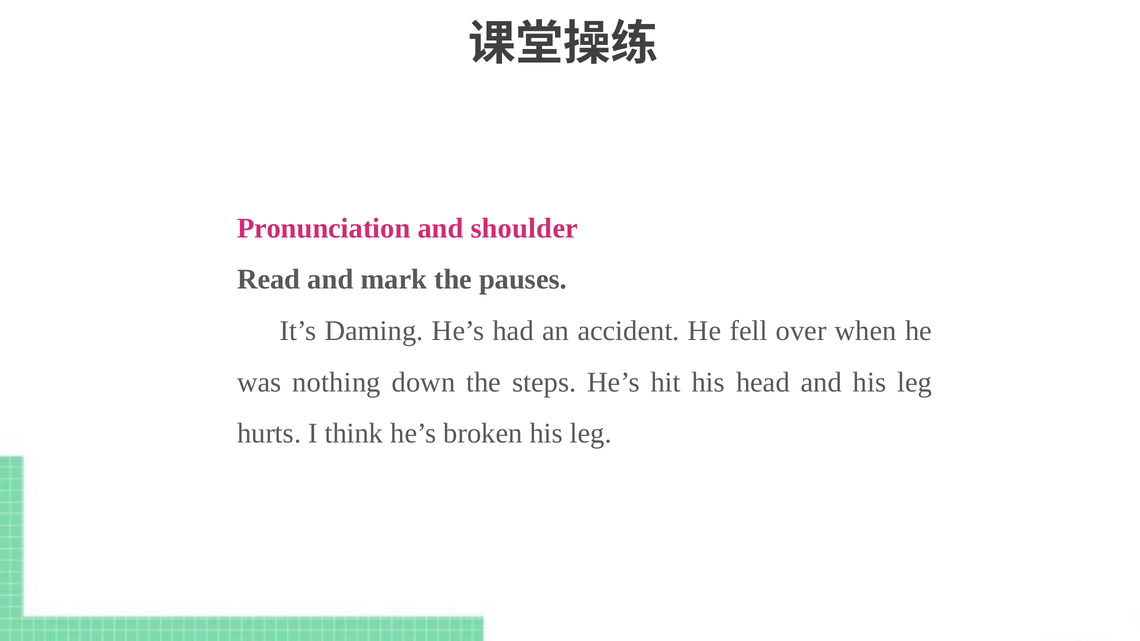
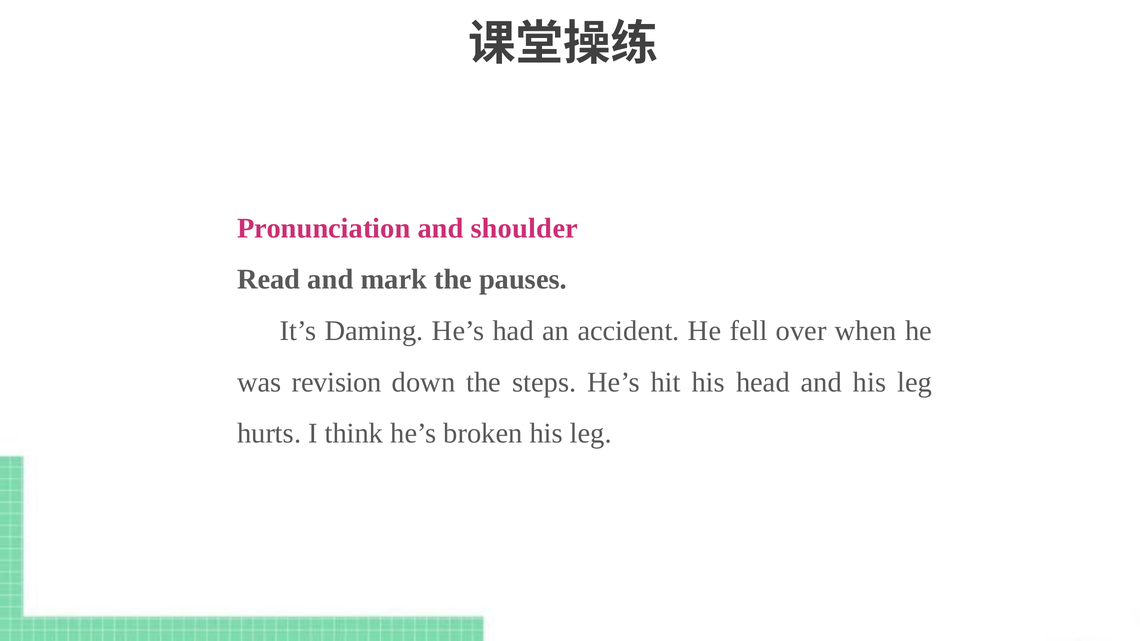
nothing: nothing -> revision (337, 382)
